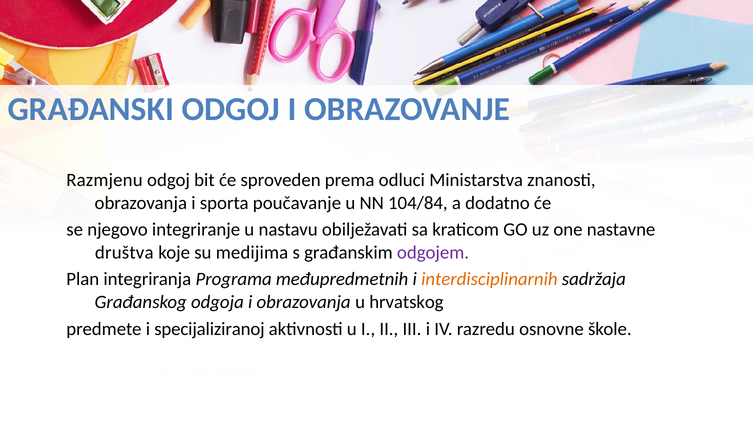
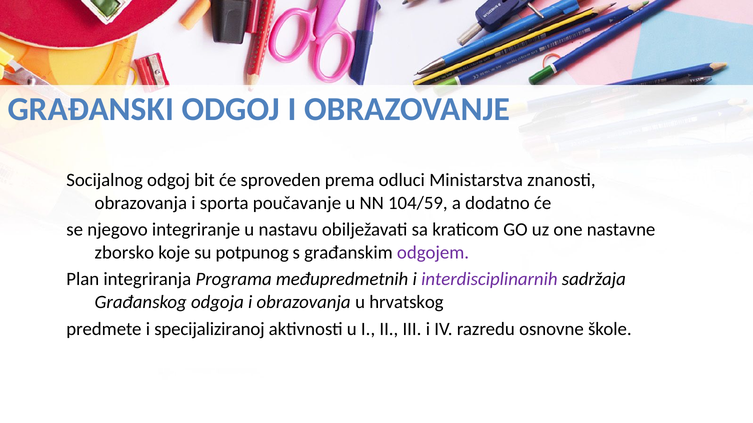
Razmjenu: Razmjenu -> Socijalnog (105, 180)
104/84: 104/84 -> 104/59 (418, 203)
društva: društva -> zborsko (124, 253)
medijima: medijima -> potpunog (252, 253)
interdisciplinarnih colour: orange -> purple (489, 280)
